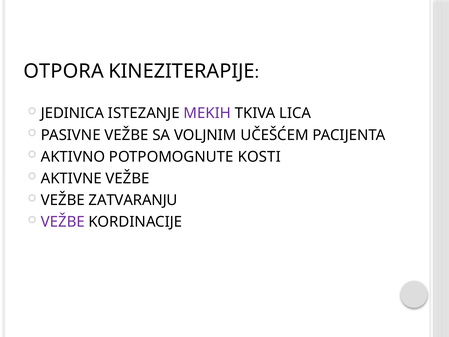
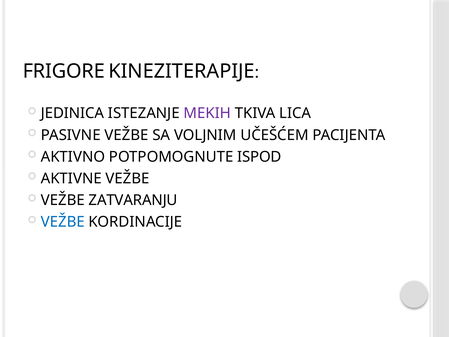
OTPORA: OTPORA -> FRIGORE (64, 71)
KOSTI: KOSTI -> ISPOD (259, 157)
VEŽBE colour: purple -> blue (63, 222)
